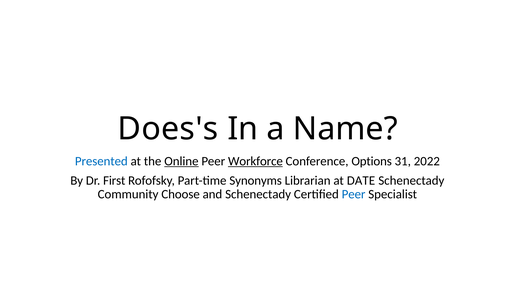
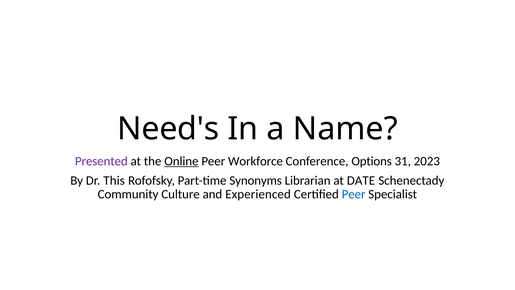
Does's: Does's -> Need's (168, 129)
Presented colour: blue -> purple (101, 161)
Workforce underline: present -> none (255, 161)
2022: 2022 -> 2023 (427, 161)
First: First -> This (114, 180)
Choose: Choose -> Culture (181, 194)
and Schenectady: Schenectady -> Experienced (258, 194)
